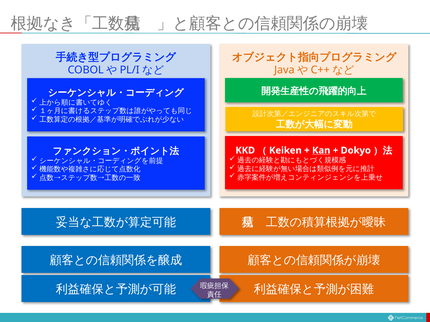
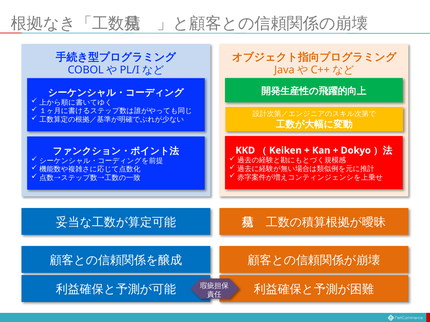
Kan underline: present -> none (321, 151)
